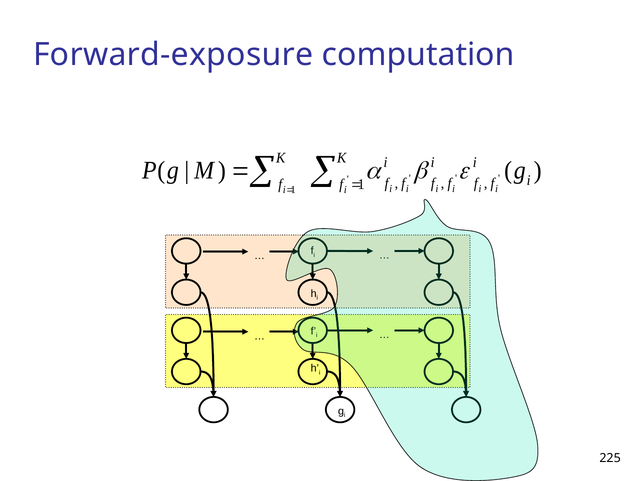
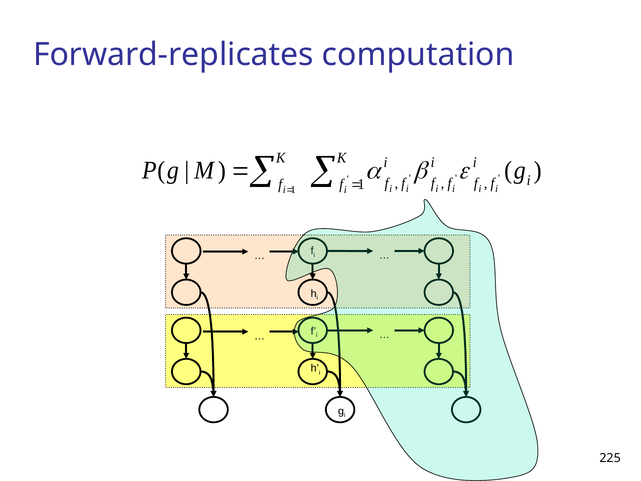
Forward-exposure: Forward-exposure -> Forward-replicates (173, 55)
